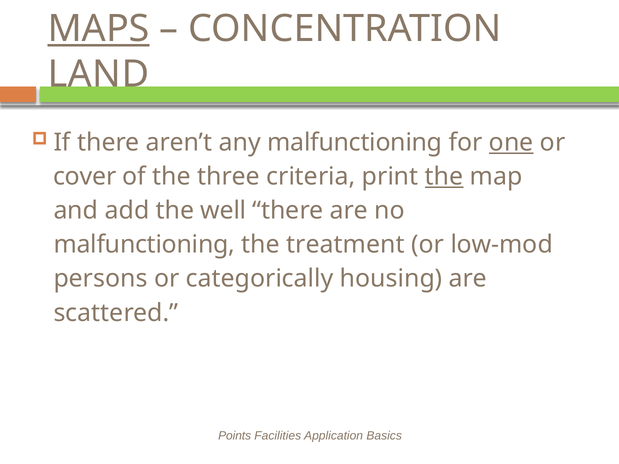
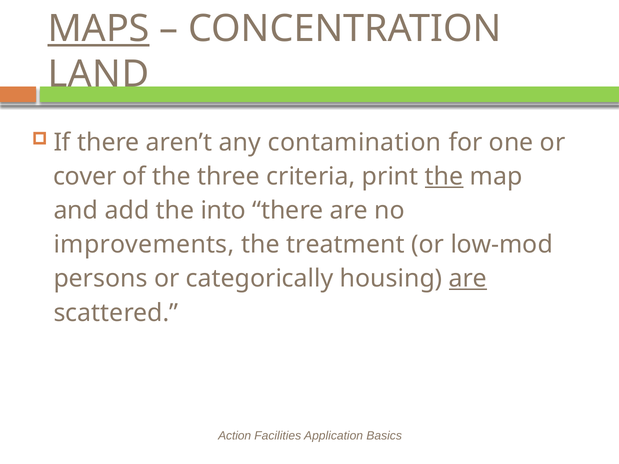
any malfunctioning: malfunctioning -> contamination (355, 143)
one underline: present -> none (511, 143)
well: well -> into (223, 211)
malfunctioning: malfunctioning -> improvements (144, 245)
are underline: none -> present (468, 279)
Points: Points -> Action (235, 436)
